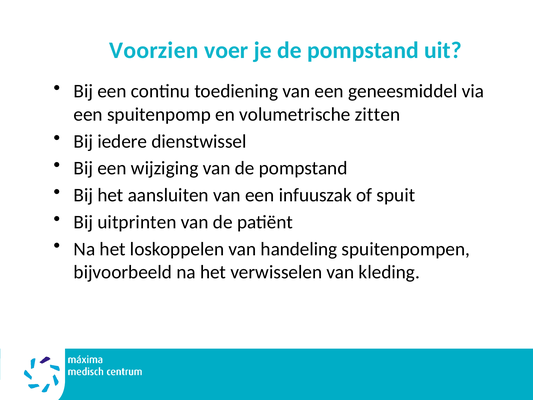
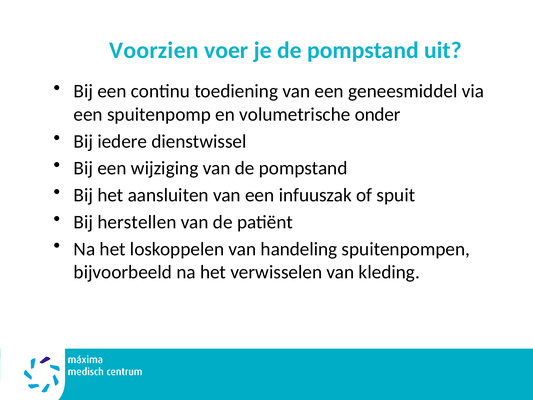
zitten: zitten -> onder (378, 114)
uitprinten: uitprinten -> herstellen (137, 222)
